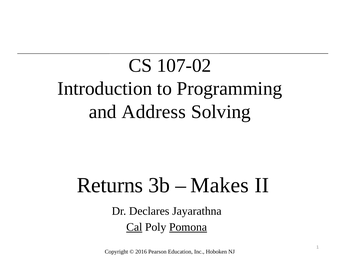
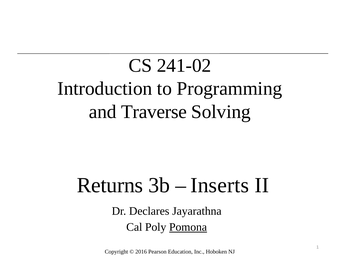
107-02: 107-02 -> 241-02 (184, 66)
Address: Address -> Traverse (154, 112)
Makes: Makes -> Inserts (220, 186)
Cal underline: present -> none (134, 228)
